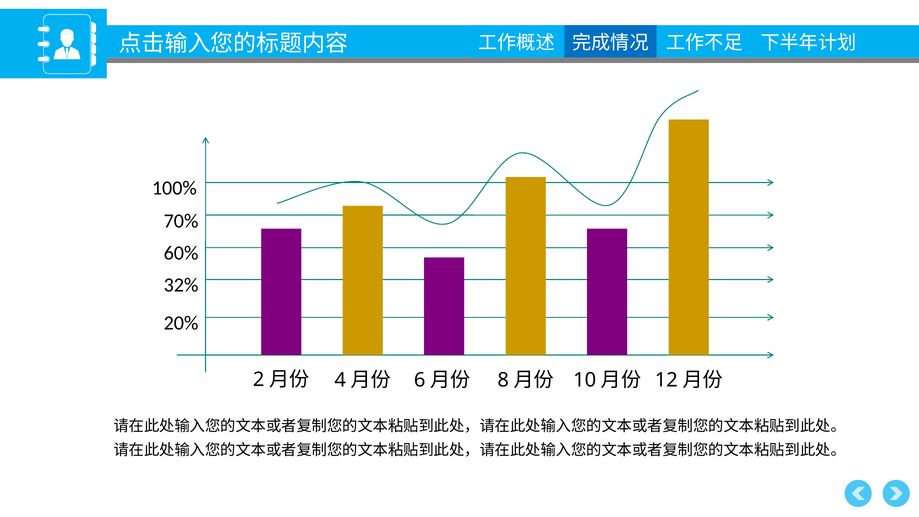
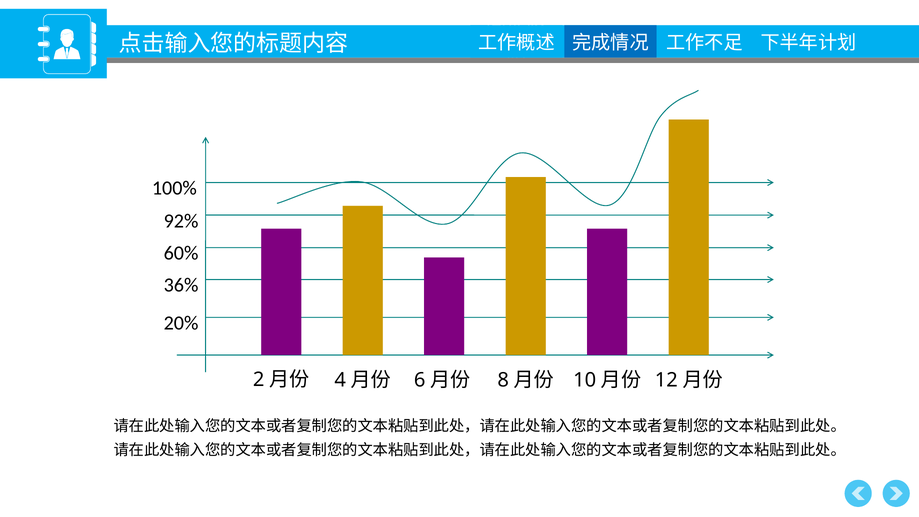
70%: 70% -> 92% (181, 221)
32%: 32% -> 36% (181, 285)
